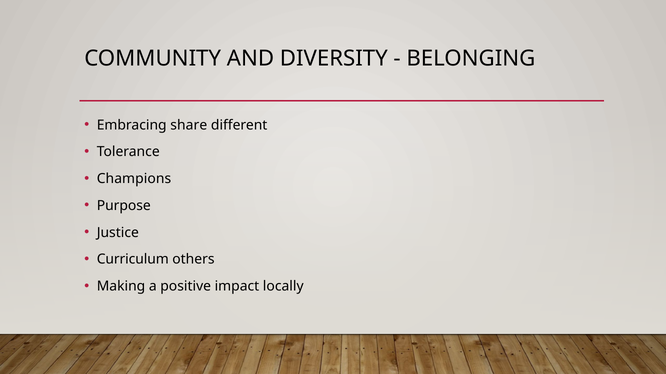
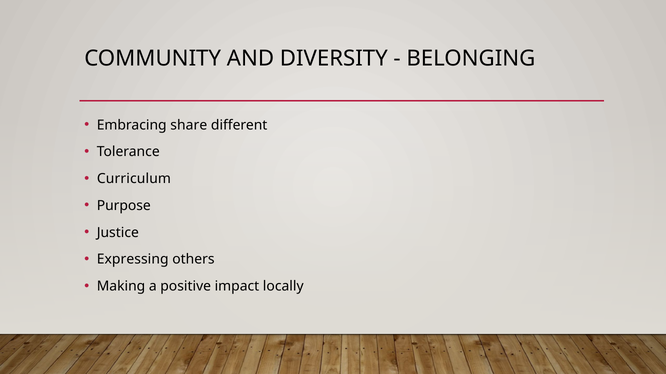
Champions: Champions -> Curriculum (134, 179)
Curriculum: Curriculum -> Expressing (133, 260)
